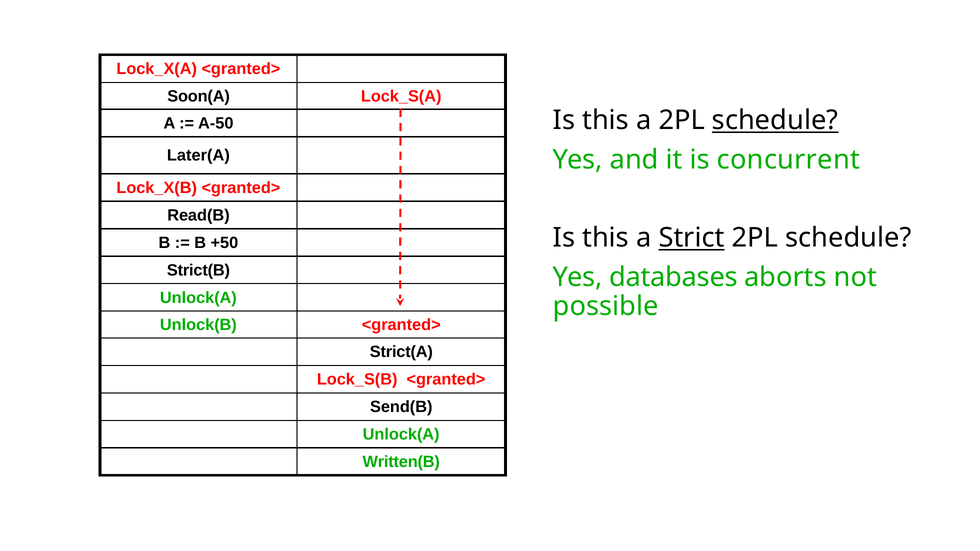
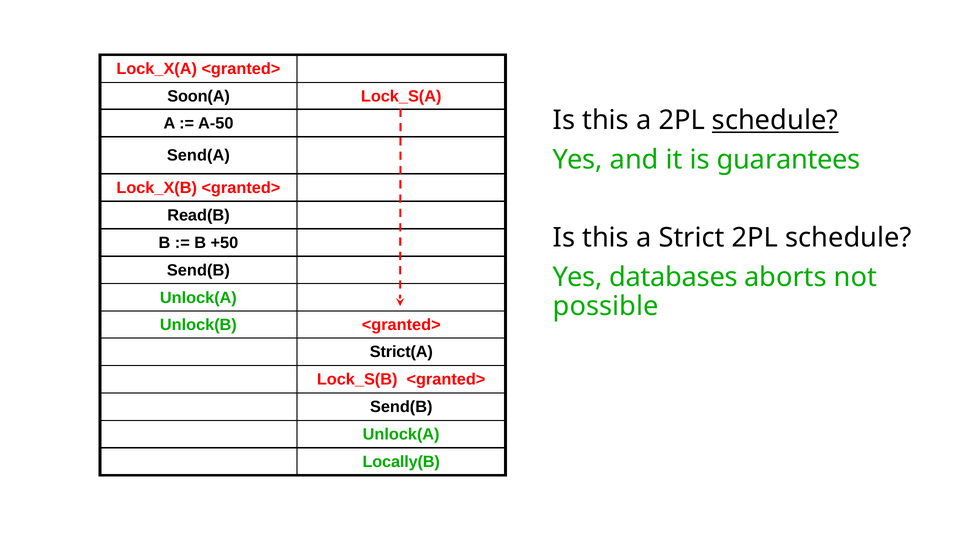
Later(A: Later(A -> Send(A (198, 156)
concurrent: concurrent -> guarantees (789, 160)
Strict underline: present -> none (692, 238)
Strict(B: Strict(B -> Send(B (198, 270)
Written(B: Written(B -> Locally(B (401, 462)
